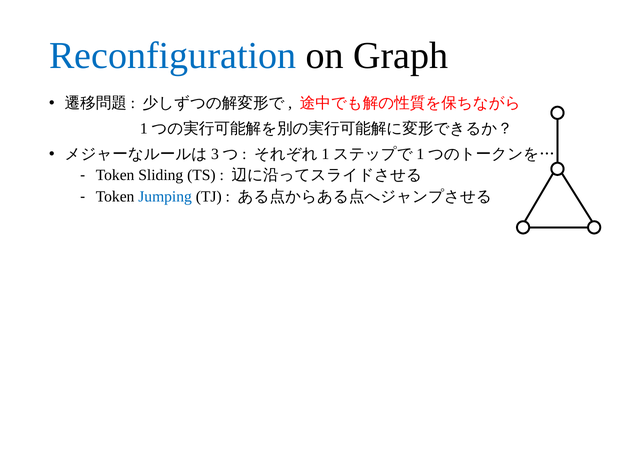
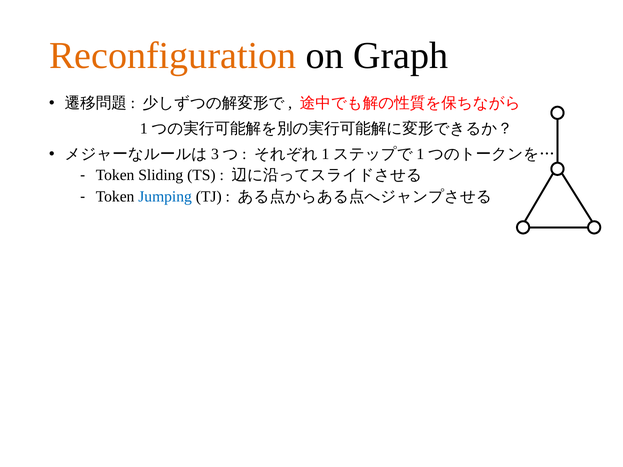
Reconfiguration colour: blue -> orange (173, 56)
